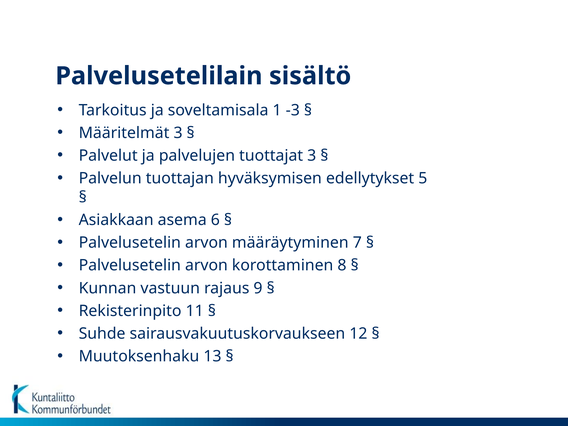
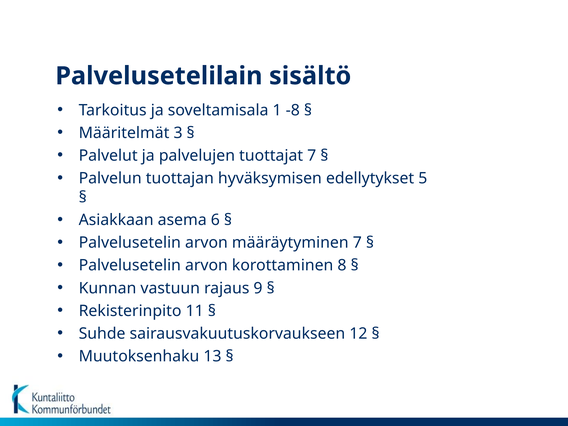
-3: -3 -> -8 (293, 110)
tuottajat 3: 3 -> 7 (312, 156)
